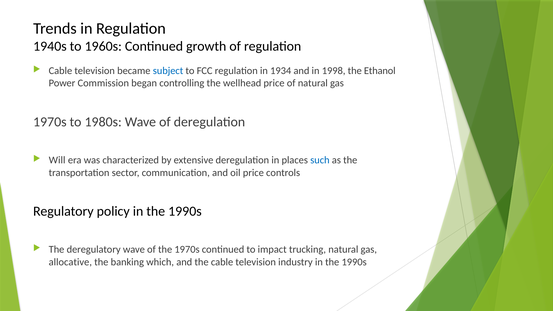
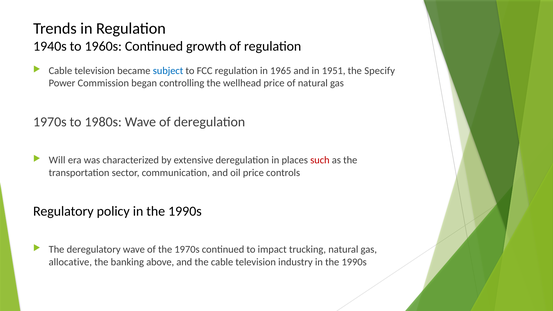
1934: 1934 -> 1965 (281, 71)
1998: 1998 -> 1951 (334, 71)
Ethanol: Ethanol -> Specify (380, 71)
such colour: blue -> red (320, 160)
which: which -> above (160, 262)
